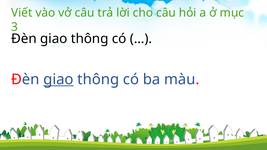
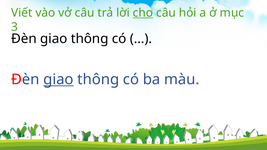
cho underline: none -> present (143, 13)
